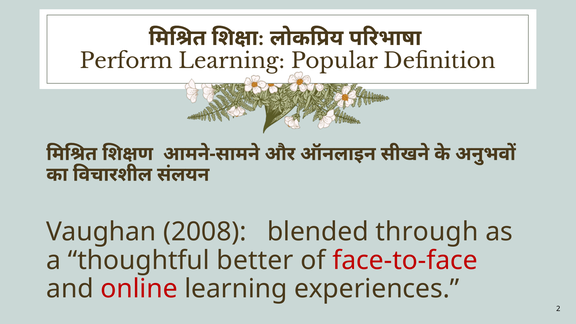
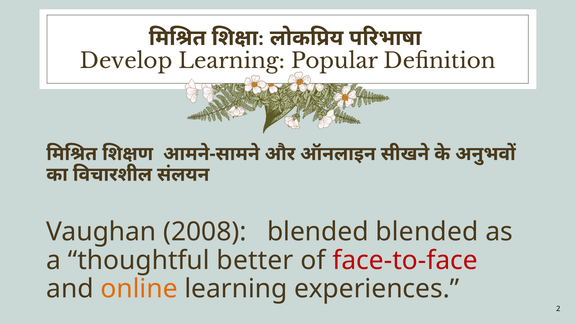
Perform: Perform -> Develop (126, 61)
blended through: through -> blended (427, 232)
online colour: red -> orange (139, 289)
